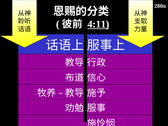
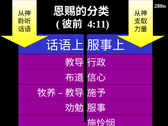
4:11 underline: present -> none (98, 24)
